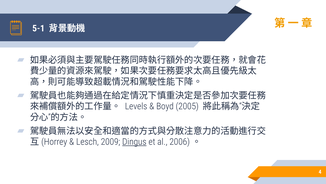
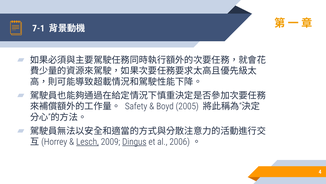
5-1: 5-1 -> 7-1 (39, 28)
Levels: Levels -> Safety (136, 106)
Lesch underline: none -> present (87, 141)
